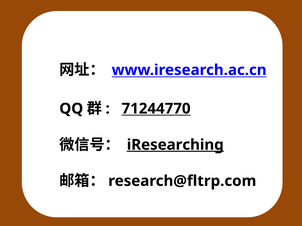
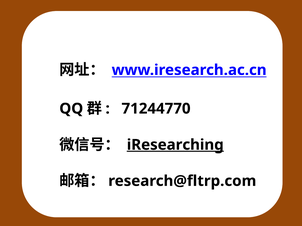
71244770 underline: present -> none (156, 109)
